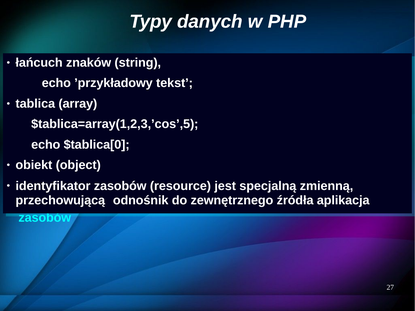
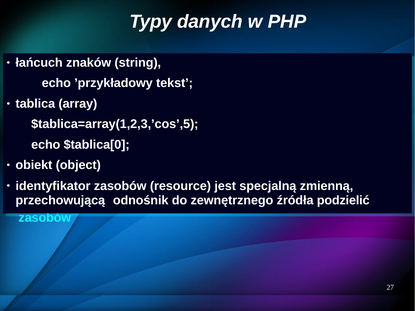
aplikacja: aplikacja -> podzielić (343, 200)
